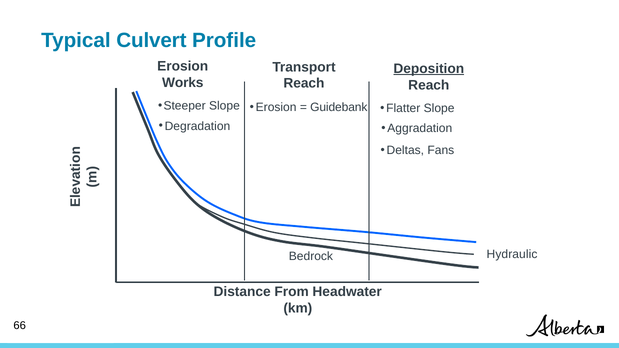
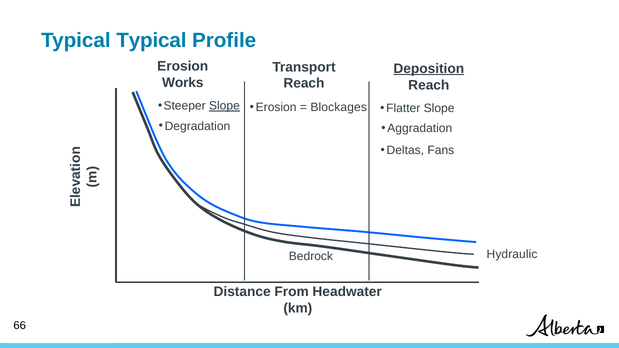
Typical Culvert: Culvert -> Typical (151, 41)
Slope underline: none -> present (224, 106)
Guidebank: Guidebank -> Blockages (339, 107)
